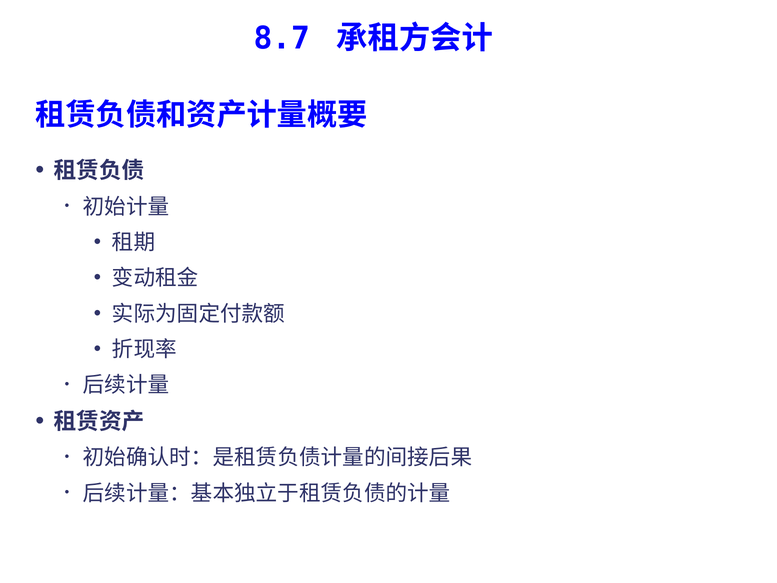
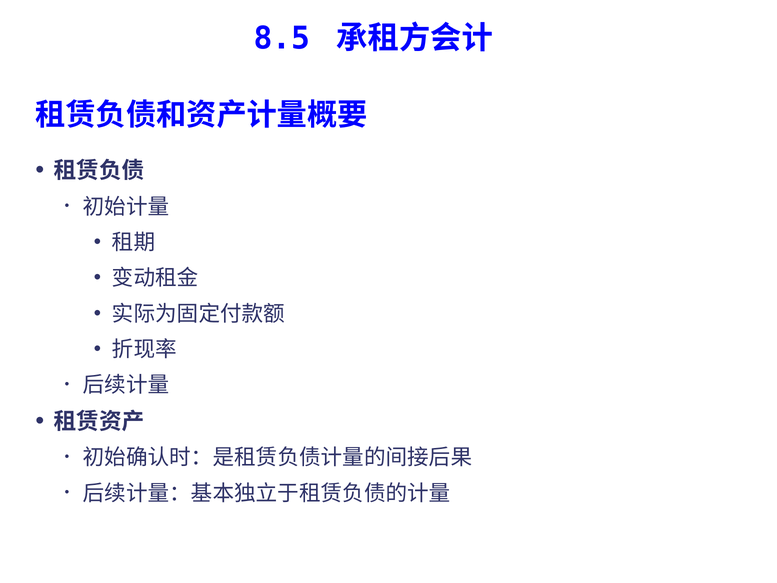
8.7: 8.7 -> 8.5 (282, 39)
